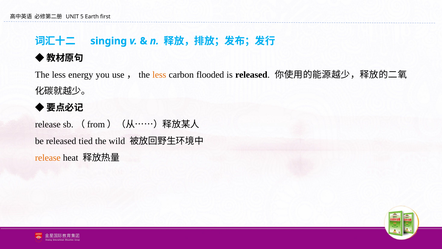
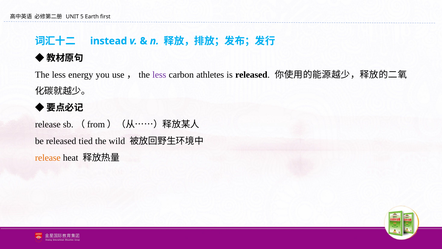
singing: singing -> instead (109, 41)
less colour: orange -> purple (159, 75)
flooded: flooded -> athletes (210, 75)
